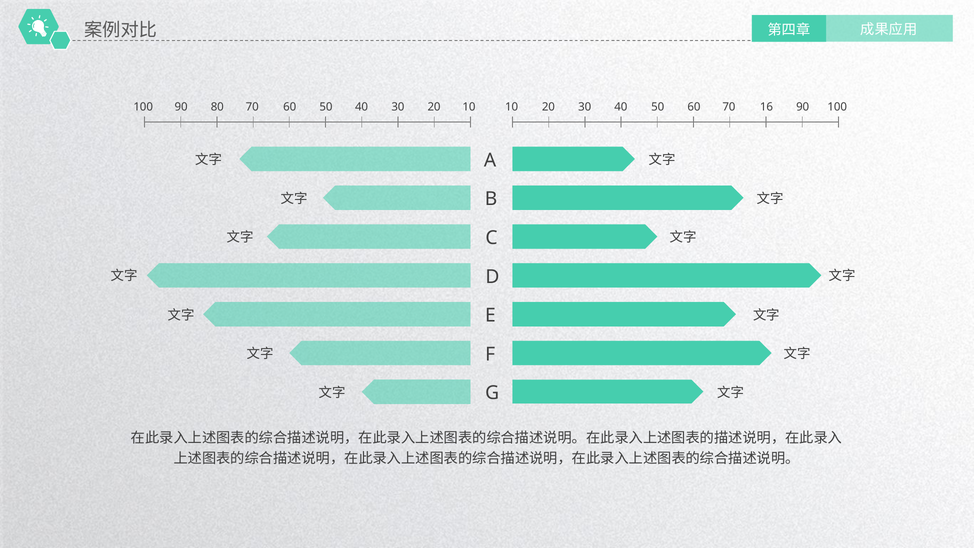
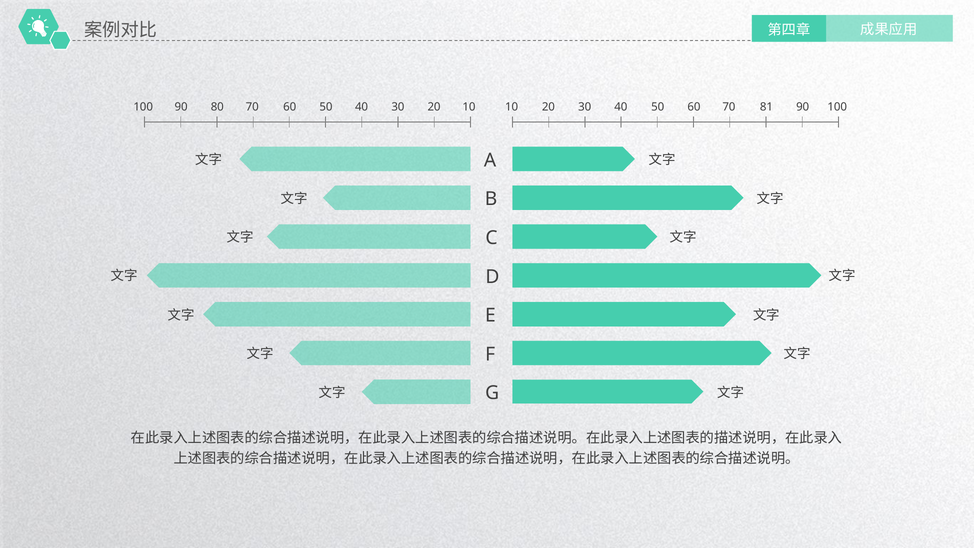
16: 16 -> 81 (766, 107)
